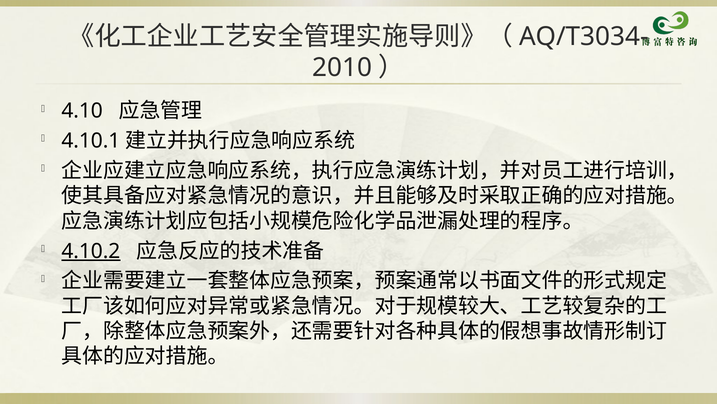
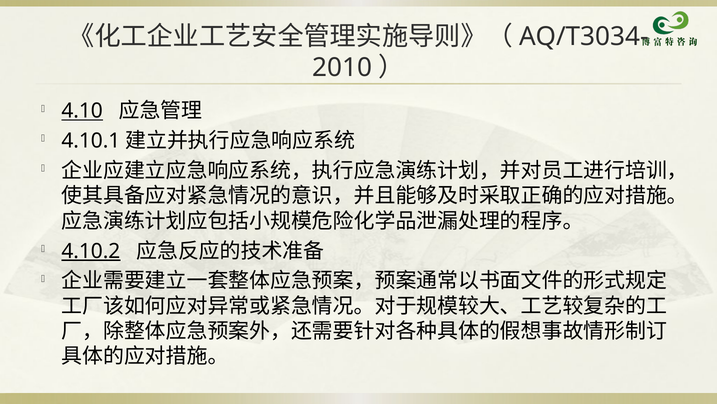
4.10 underline: none -> present (82, 111)
